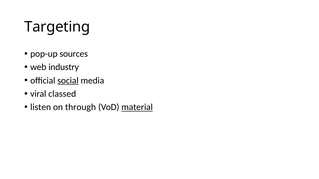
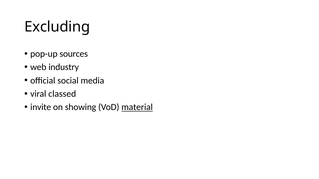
Targeting: Targeting -> Excluding (57, 27)
social underline: present -> none (68, 81)
listen: listen -> invite (41, 107)
through: through -> showing (81, 107)
